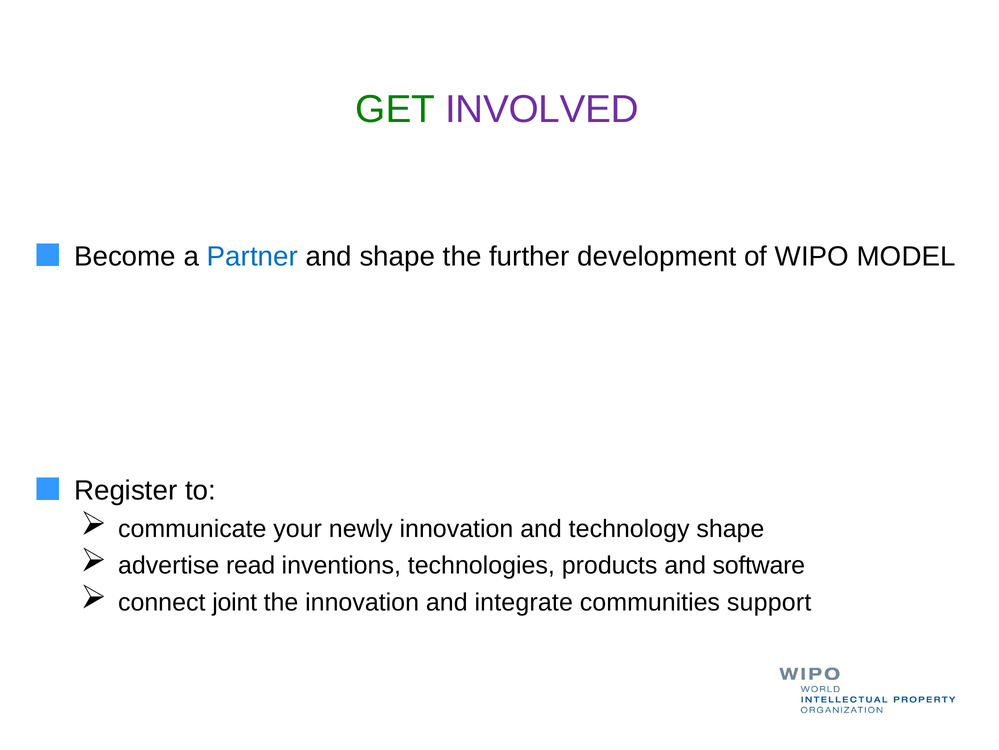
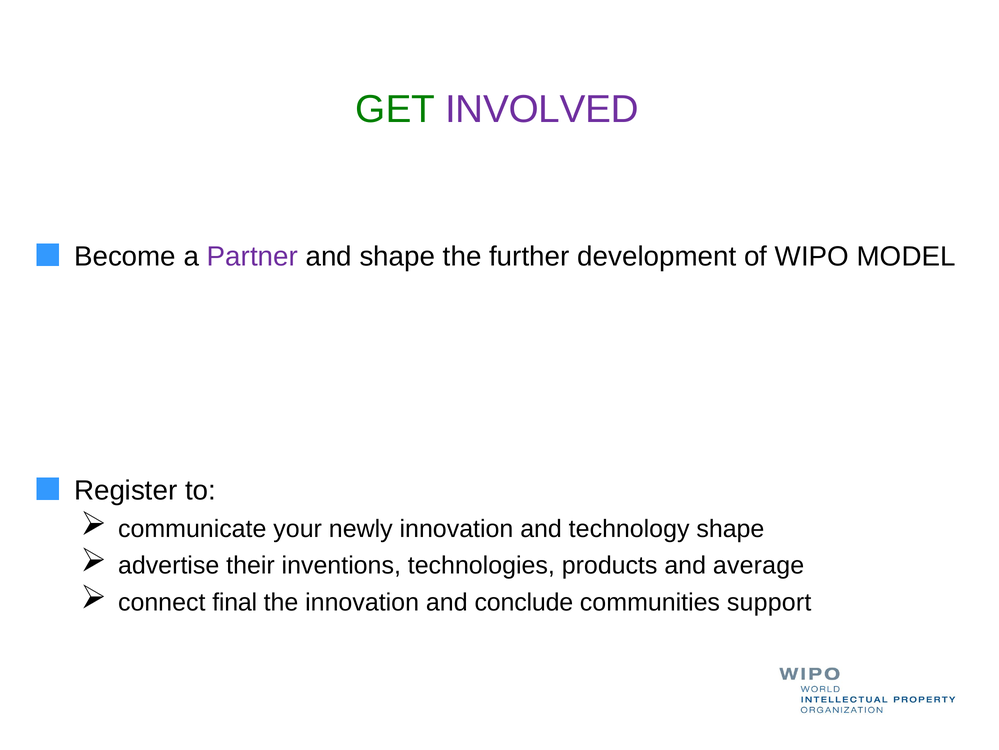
Partner colour: blue -> purple (252, 257)
read: read -> their (251, 565)
software: software -> average (759, 565)
joint: joint -> final (235, 602)
integrate: integrate -> conclude (524, 602)
